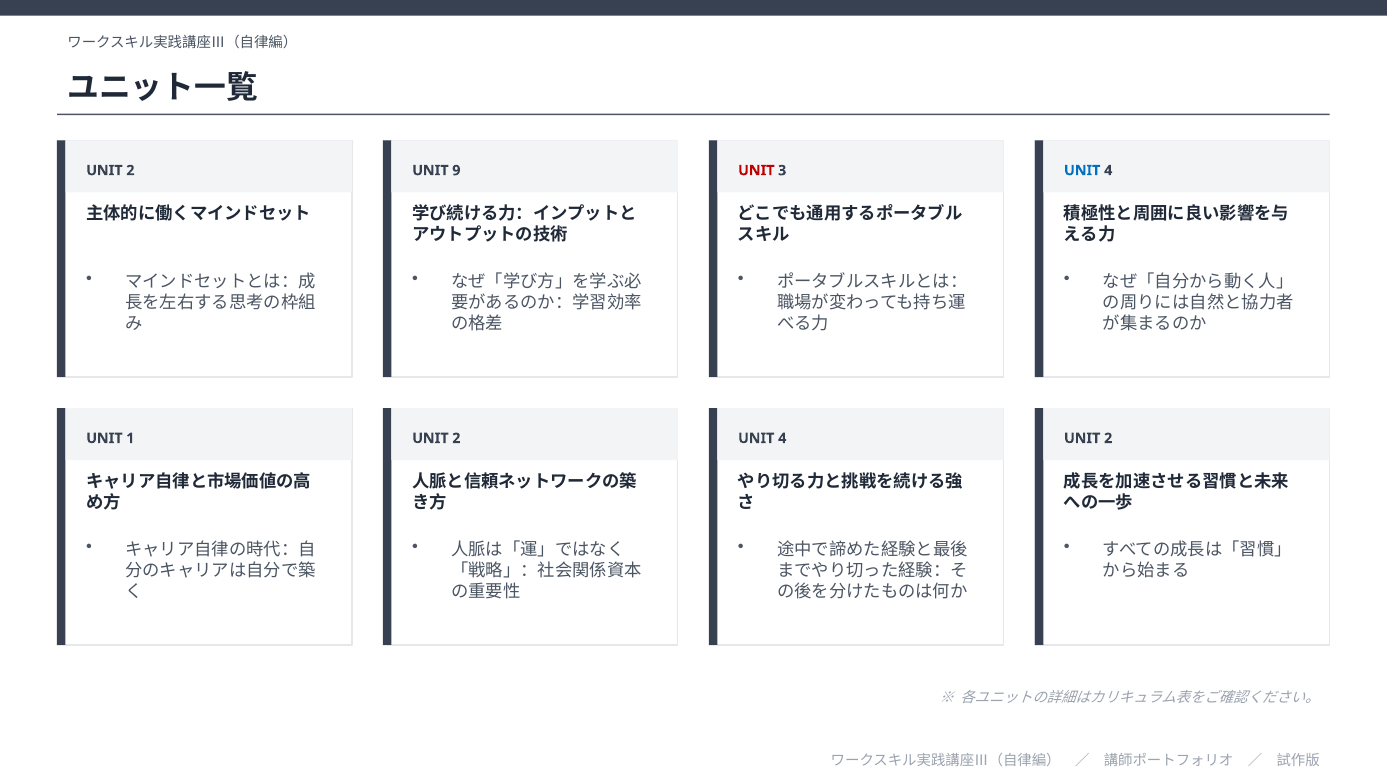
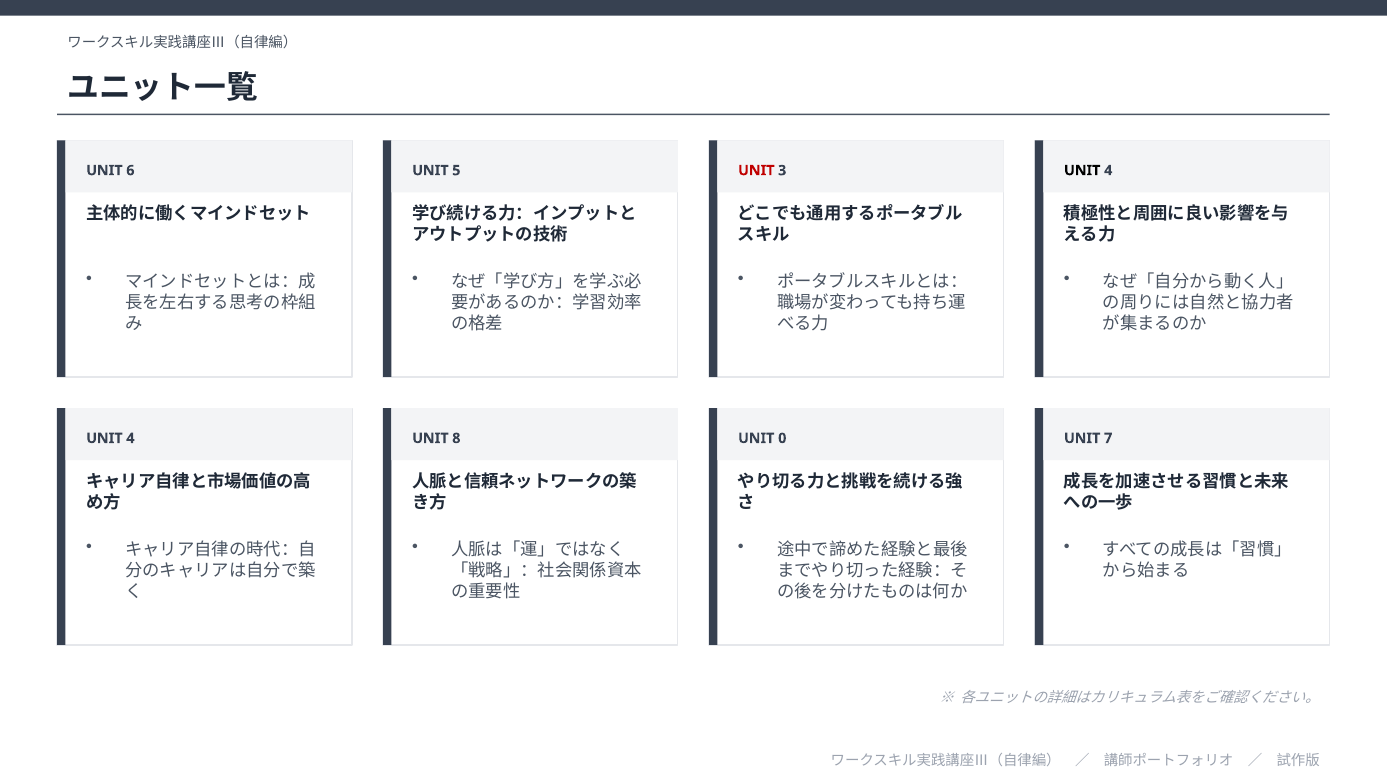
2: 2 -> 6 (130, 171)
9: 9 -> 5 (456, 171)
UNIT colour: blue -> black (1082, 171)
1: 1 -> 4 (130, 438)
2: 2 -> 8 (456, 438)
4: 4 -> 0 (782, 438)
2: 2 -> 7 (1108, 438)
